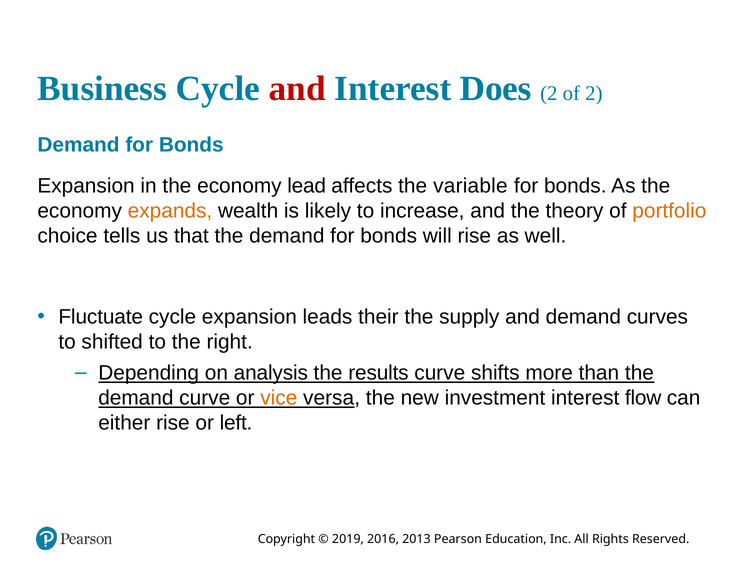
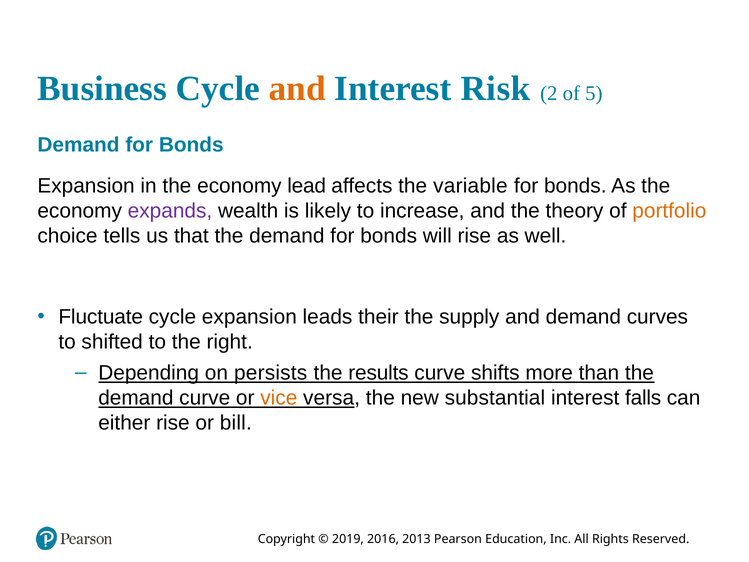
and colour: red -> orange (297, 89)
Does: Does -> Risk (495, 89)
of 2: 2 -> 5 (594, 94)
expands colour: orange -> purple (170, 211)
analysis: analysis -> persists (271, 373)
investment: investment -> substantial (495, 398)
flow: flow -> falls (643, 398)
left: left -> bill (236, 423)
